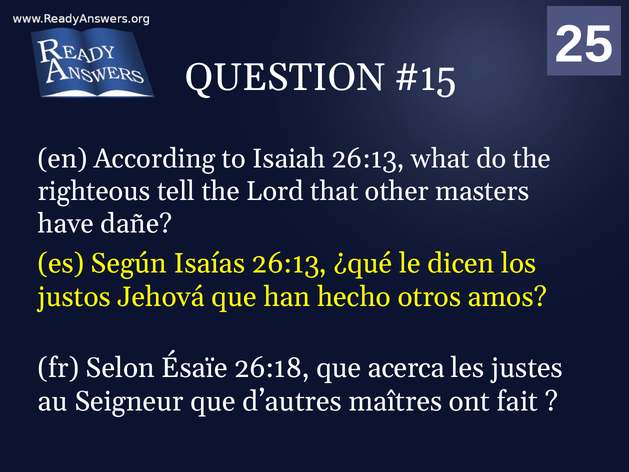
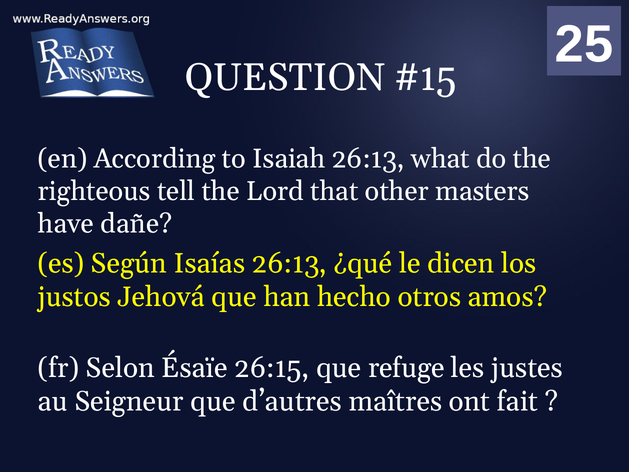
26:18: 26:18 -> 26:15 (272, 368)
acerca: acerca -> refuge (406, 368)
